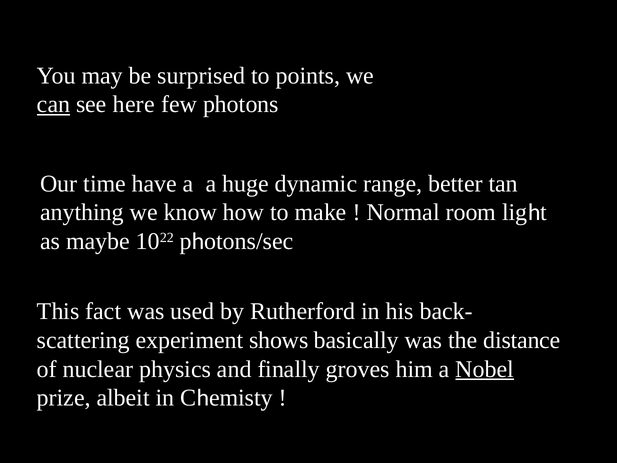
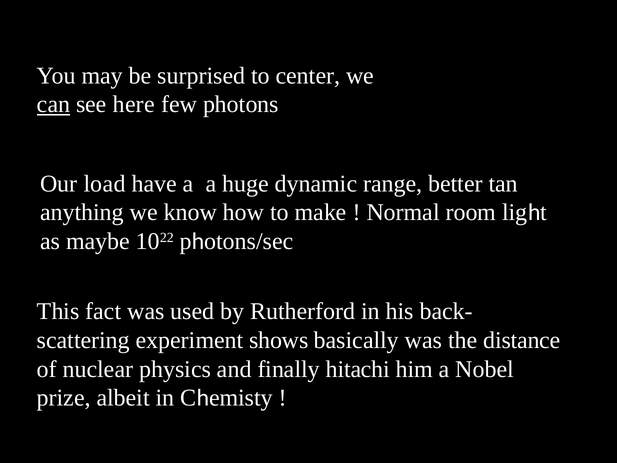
points: points -> center (308, 76)
time: time -> load (105, 184)
groves: groves -> hitachi (358, 369)
Nobel underline: present -> none (485, 369)
